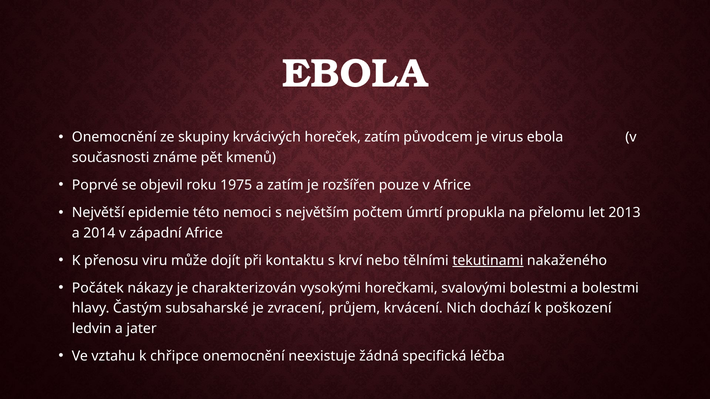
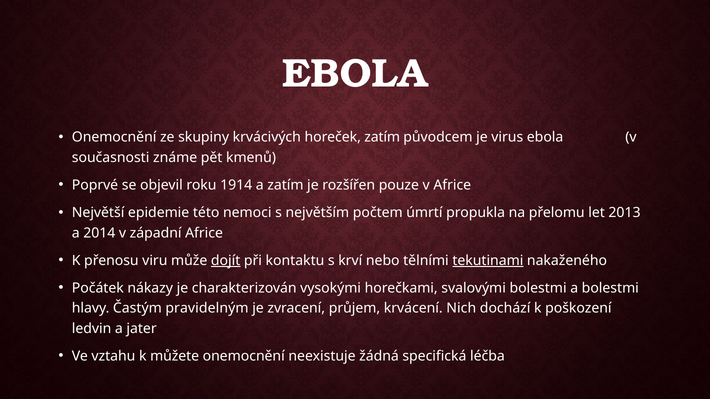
1975: 1975 -> 1914 (236, 185)
dojít underline: none -> present (226, 261)
subsaharské: subsaharské -> pravidelným (207, 309)
chřipce: chřipce -> můžete (175, 356)
